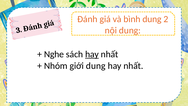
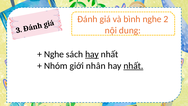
bình dung: dung -> nghe (152, 19)
giới dung: dung -> nhân (96, 66)
nhất underline: none -> present (133, 66)
